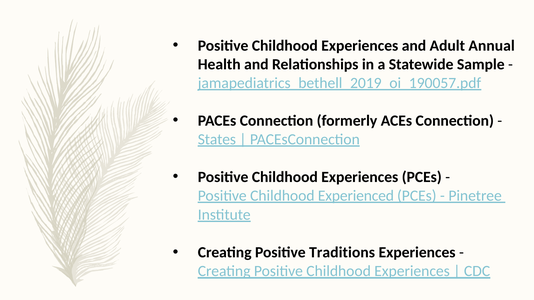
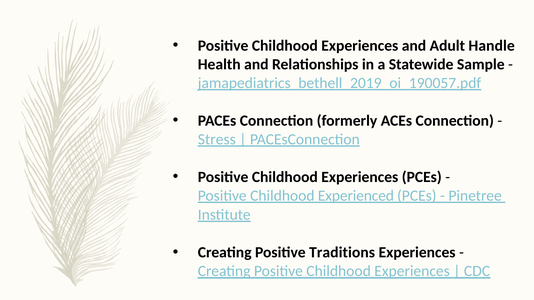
Annual: Annual -> Handle (492, 46)
States: States -> Stress (217, 140)
